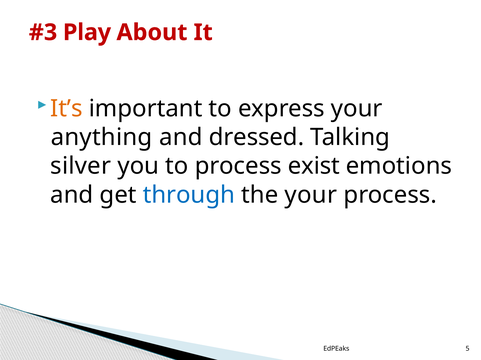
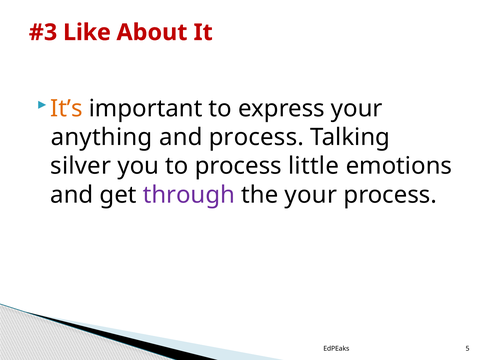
Play: Play -> Like (87, 32)
and dressed: dressed -> process (256, 138)
exist: exist -> little (314, 166)
through colour: blue -> purple (189, 195)
